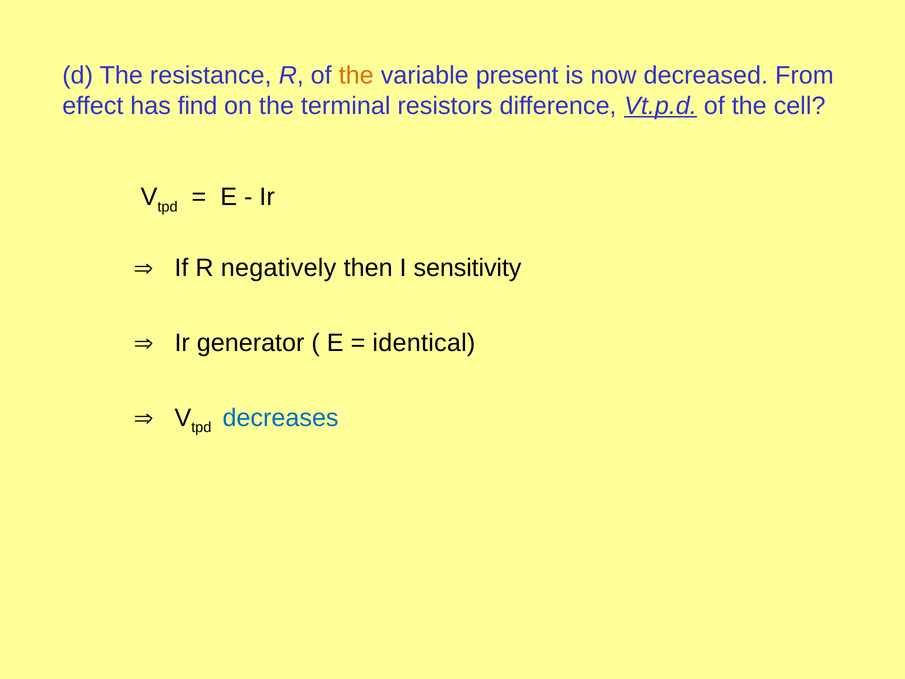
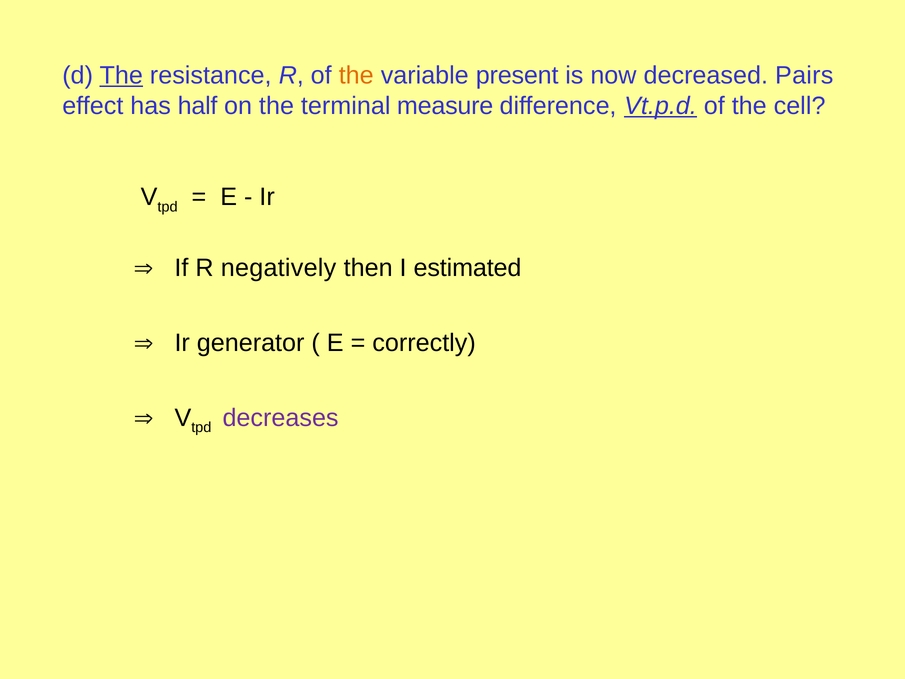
The underline: none -> present (121, 76)
From: From -> Pairs (804, 76)
find: find -> half (198, 106)
resistors: resistors -> measure (445, 106)
sensitivity: sensitivity -> estimated (468, 268)
identical: identical -> correctly (424, 343)
decreases colour: blue -> purple (281, 418)
